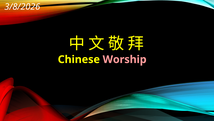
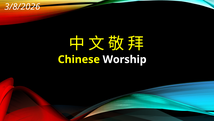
Worship colour: pink -> white (125, 59)
